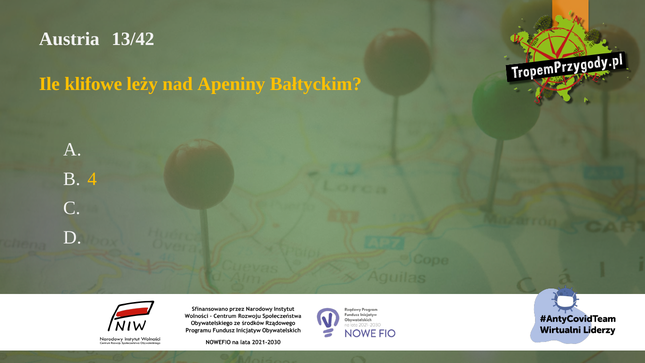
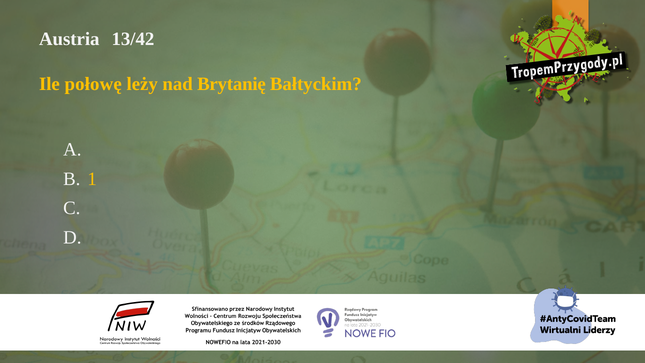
klifowe: klifowe -> połowę (93, 84)
Apeniny: Apeniny -> Brytanię (231, 84)
4: 4 -> 1 (92, 179)
